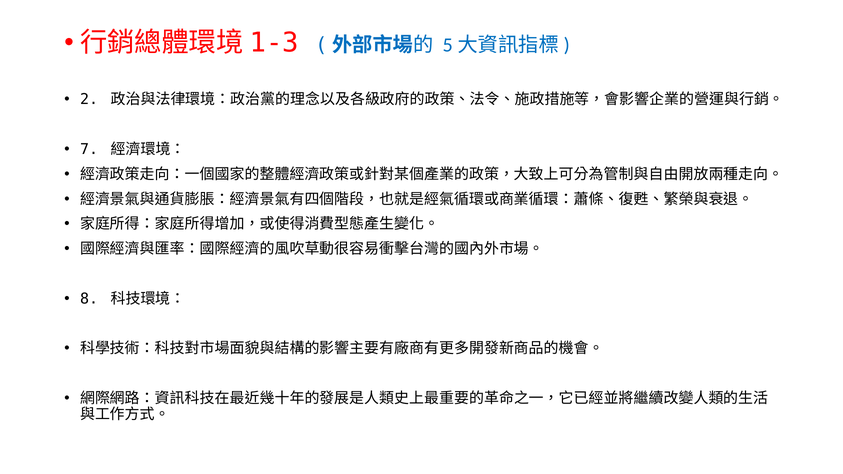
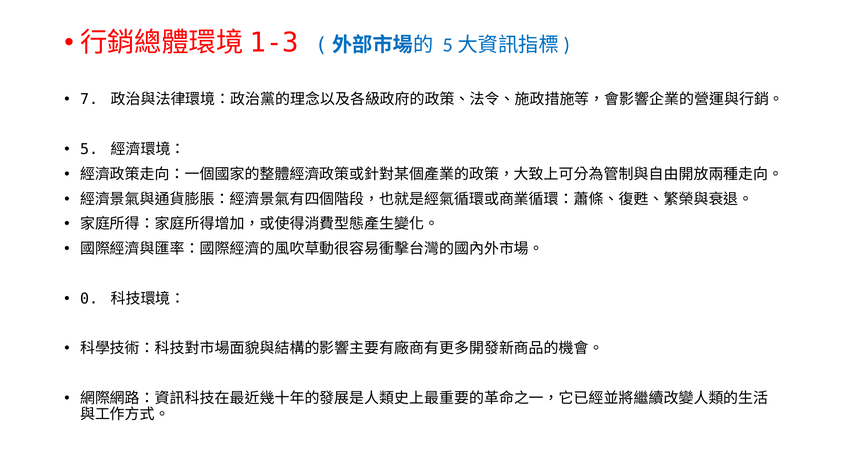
2: 2 -> 7 (89, 99)
7: 7 -> 5 (89, 149)
8: 8 -> 0 (89, 299)
